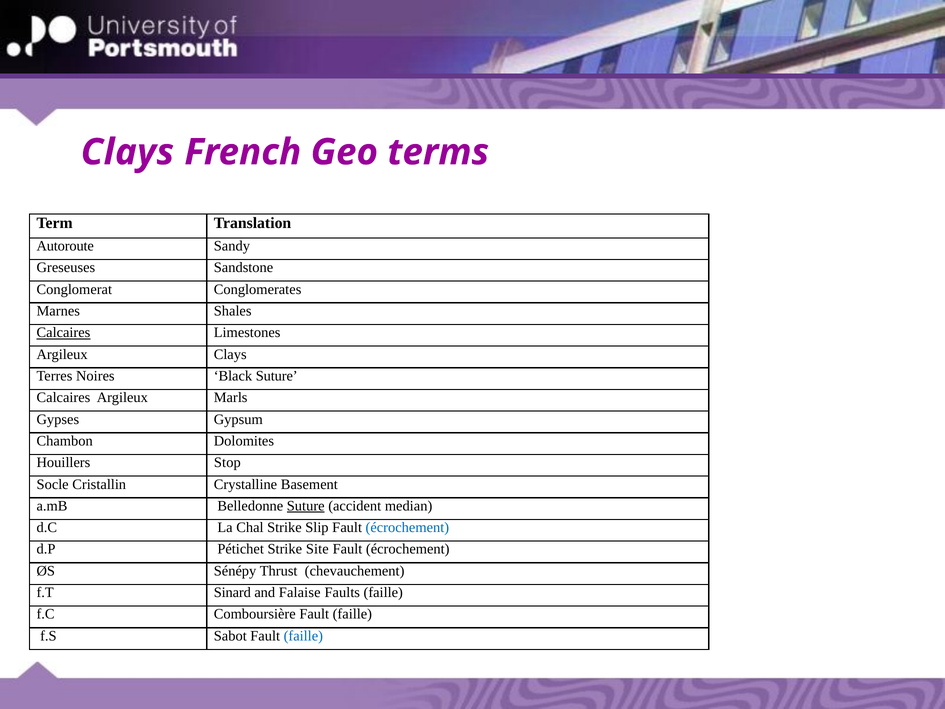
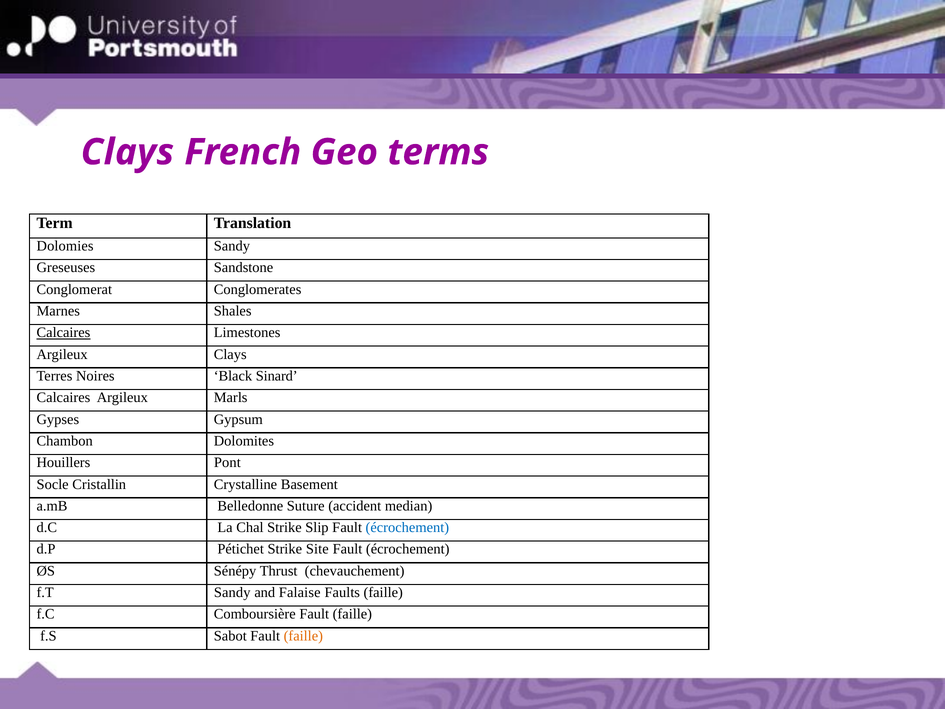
Autoroute: Autoroute -> Dolomies (65, 246)
Black Suture: Suture -> Sinard (277, 376)
Stop: Stop -> Pont (227, 462)
Suture underline: present -> none (306, 506)
f.T Sinard: Sinard -> Sandy (232, 592)
faille colour: blue -> orange (303, 636)
